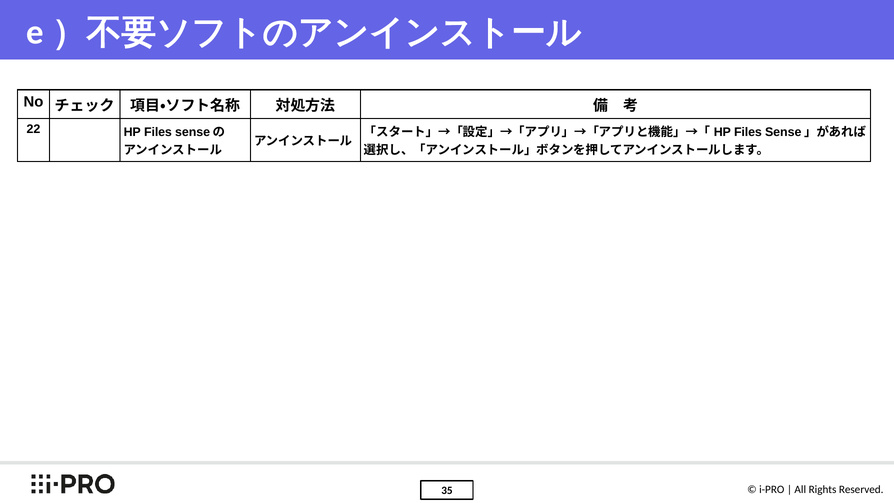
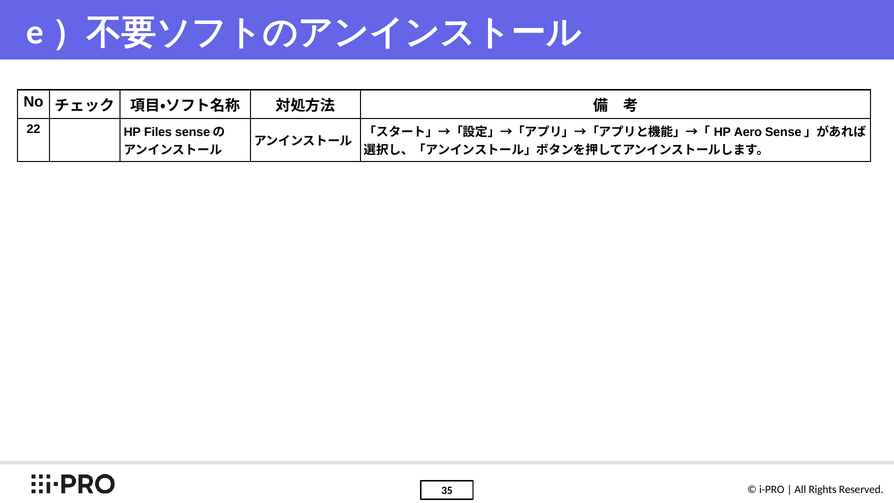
Files: Files -> Aero (748, 132)
